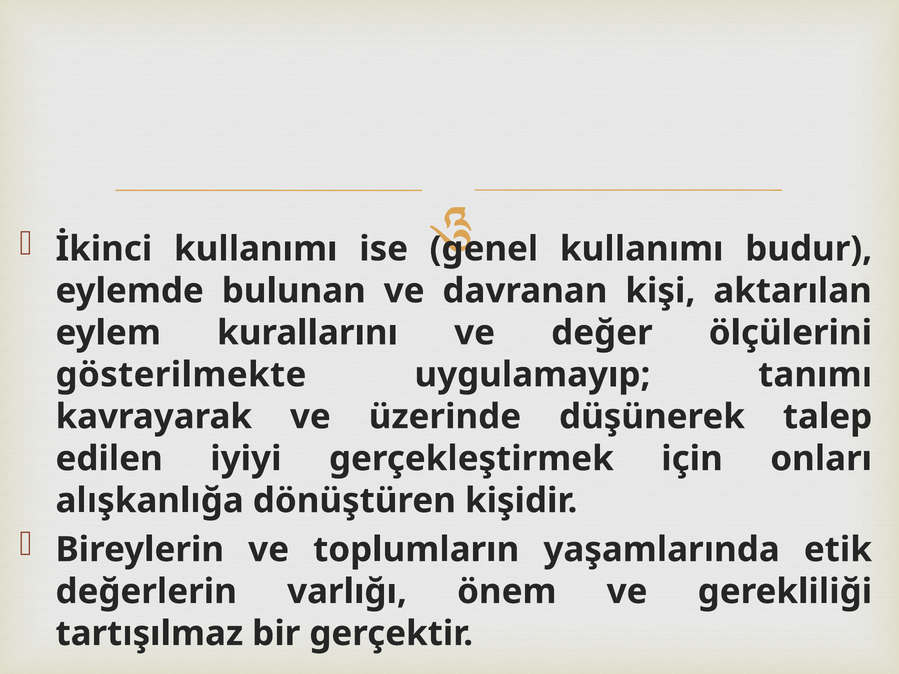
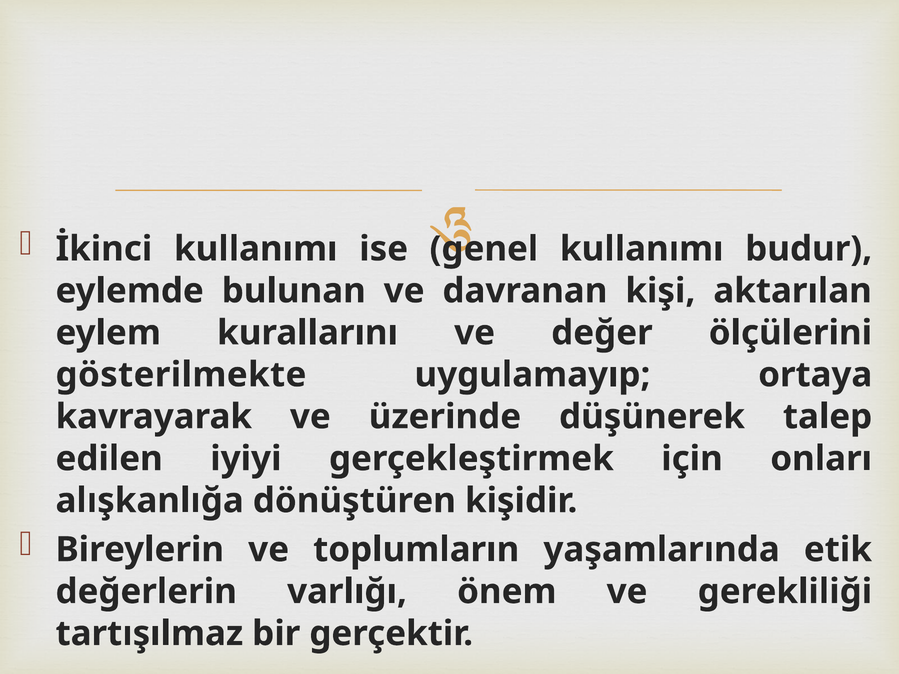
tanımı: tanımı -> ortaya (815, 375)
